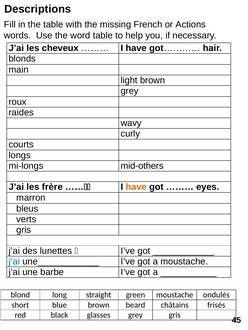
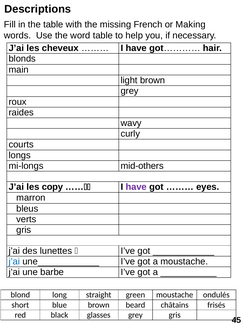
Actions: Actions -> Making (191, 24)
frère: frère -> copy (52, 187)
have colour: orange -> purple (136, 187)
